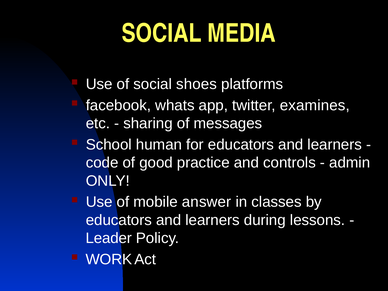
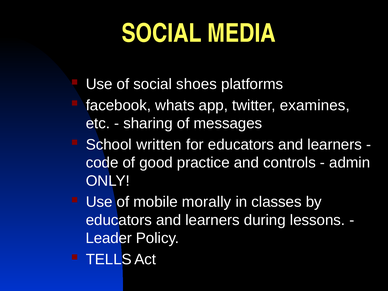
human: human -> written (159, 145)
answer: answer -> morally (207, 202)
WORK: WORK -> TELLS (109, 259)
